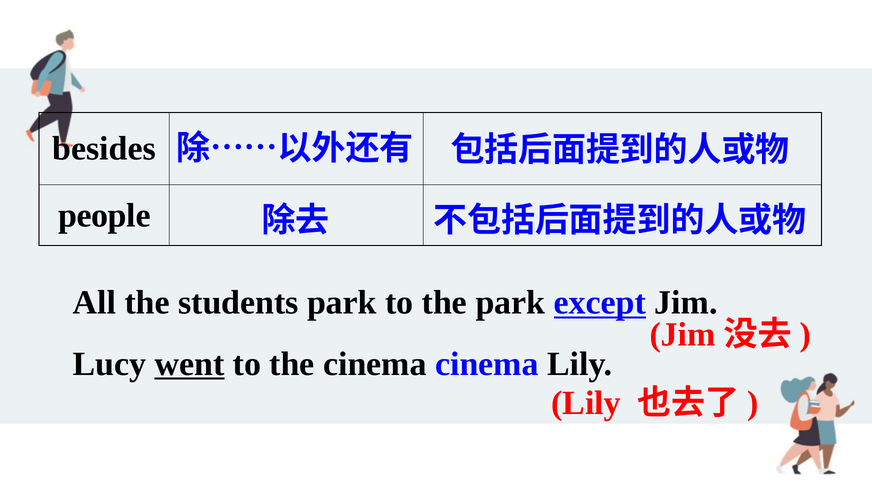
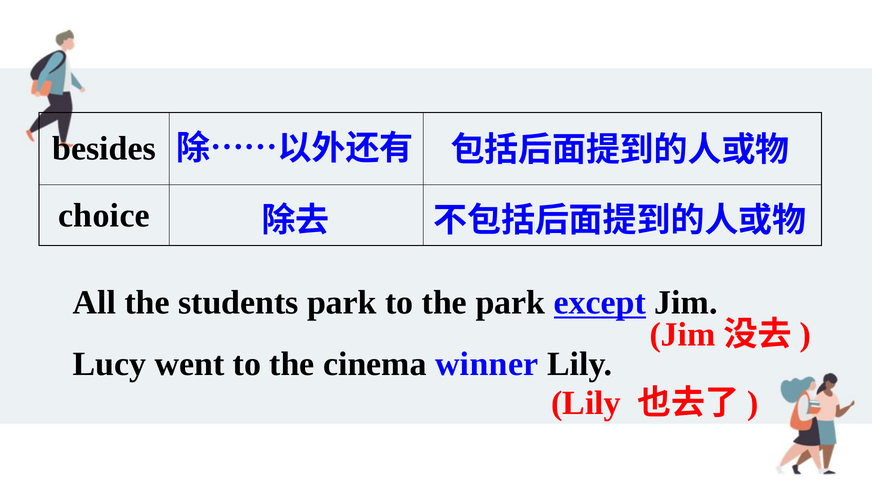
people: people -> choice (104, 216)
went underline: present -> none (189, 364)
cinema cinema: cinema -> winner (487, 364)
